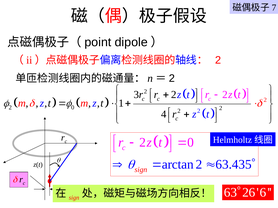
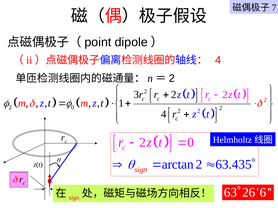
2: 2 -> 4 (218, 60)
